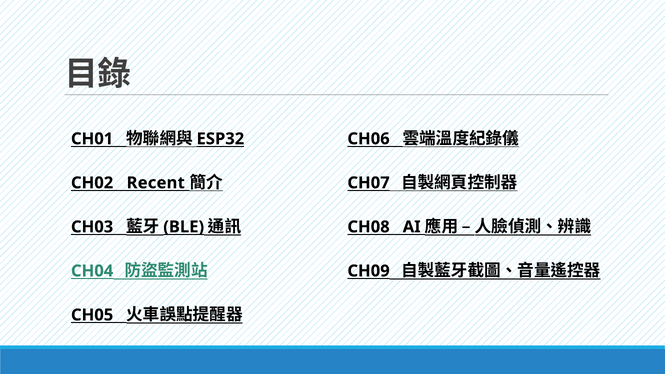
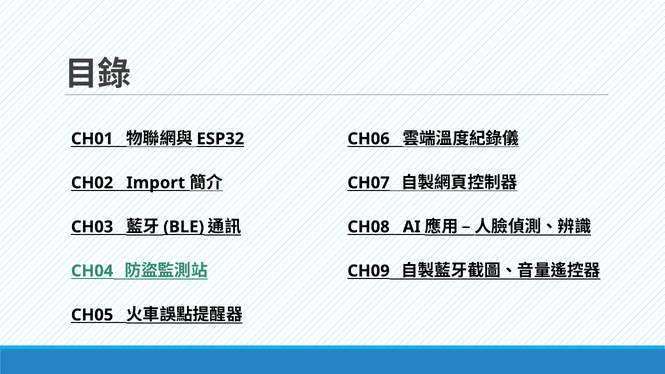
Recent: Recent -> Import (156, 183)
